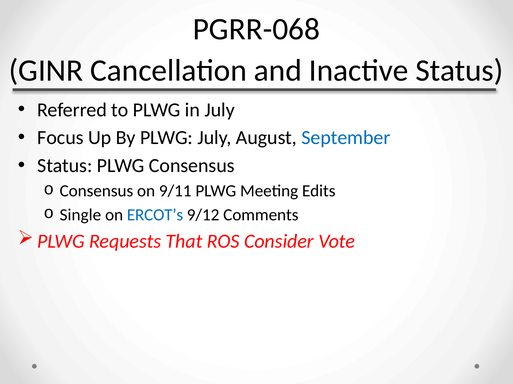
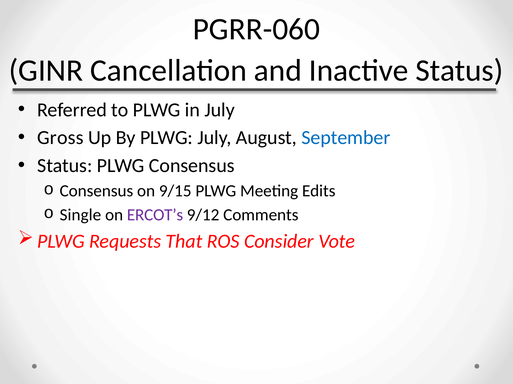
PGRR-068: PGRR-068 -> PGRR-060 (256, 29)
Focus: Focus -> Gross (60, 138)
9/11: 9/11 -> 9/15 (175, 191)
ERCOT’s colour: blue -> purple (155, 215)
